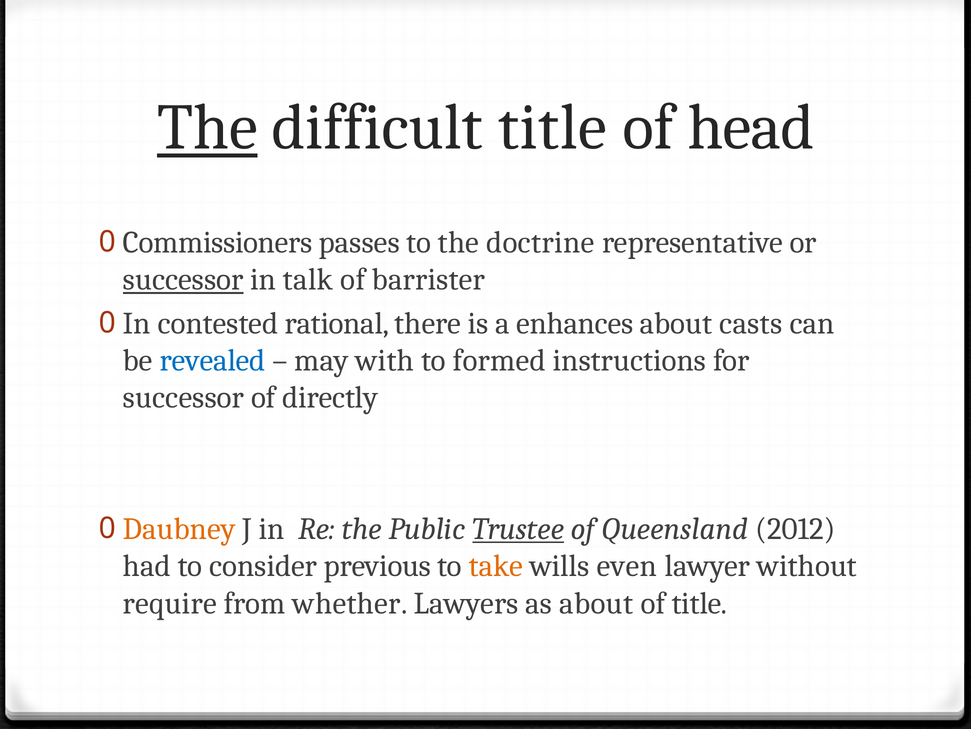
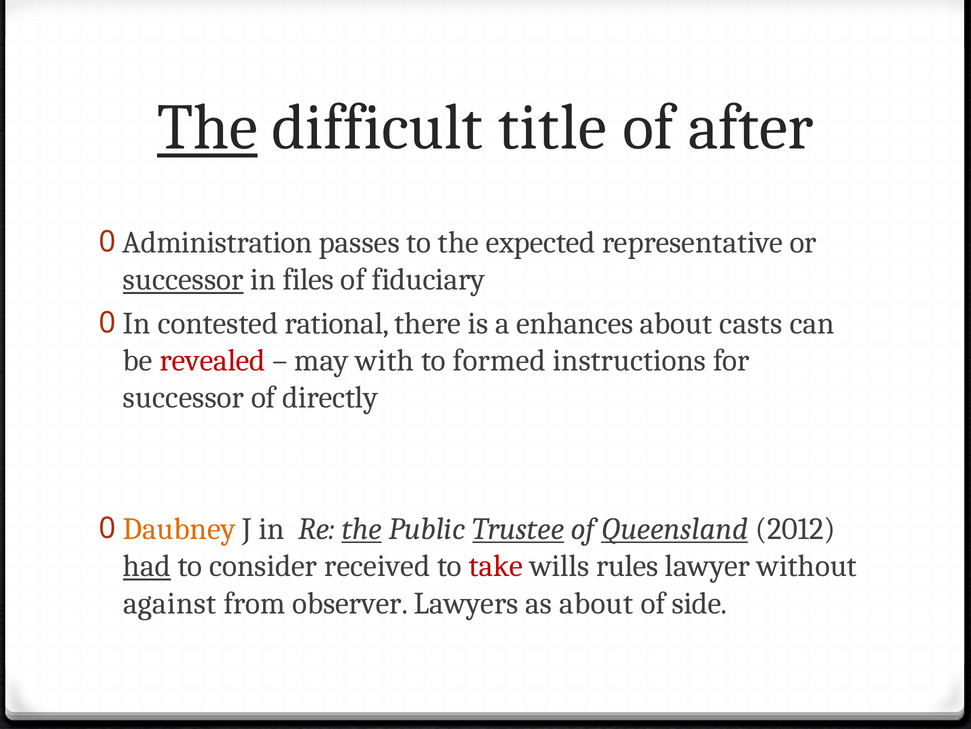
head: head -> after (751, 127)
Commissioners: Commissioners -> Administration (218, 242)
doctrine: doctrine -> expected (541, 242)
talk: talk -> files (308, 279)
barrister: barrister -> fiduciary (429, 279)
revealed colour: blue -> red (212, 360)
the underline: none -> present (362, 528)
Queensland underline: none -> present (675, 528)
had underline: none -> present (147, 565)
previous: previous -> received (377, 565)
take colour: orange -> red (496, 565)
even: even -> rules (627, 565)
require: require -> against (170, 603)
whether: whether -> observer (350, 603)
of title: title -> side (700, 603)
